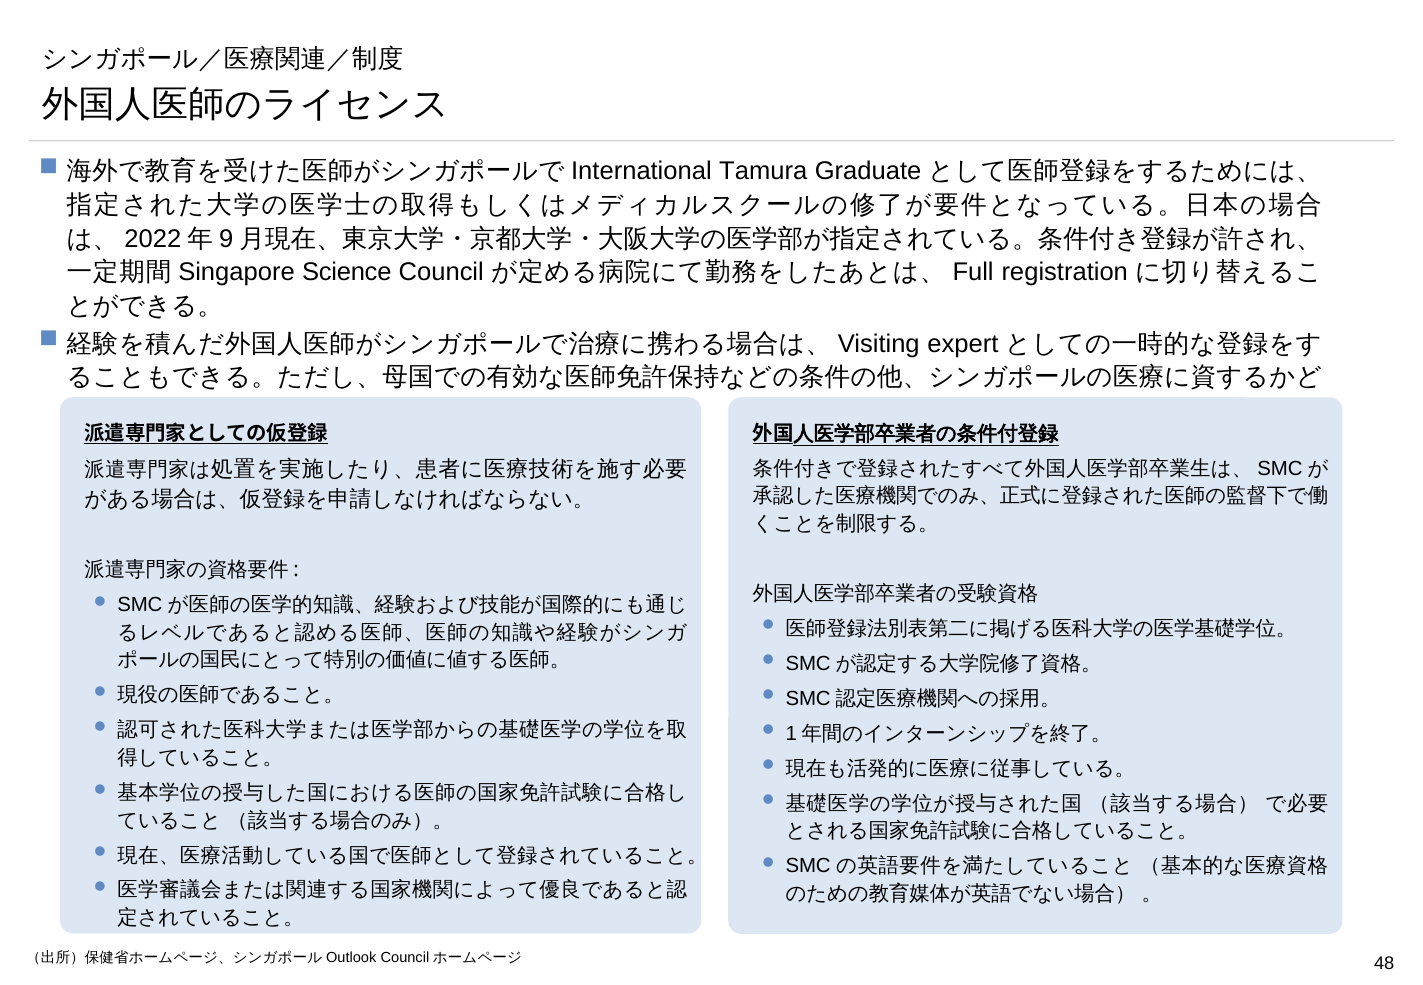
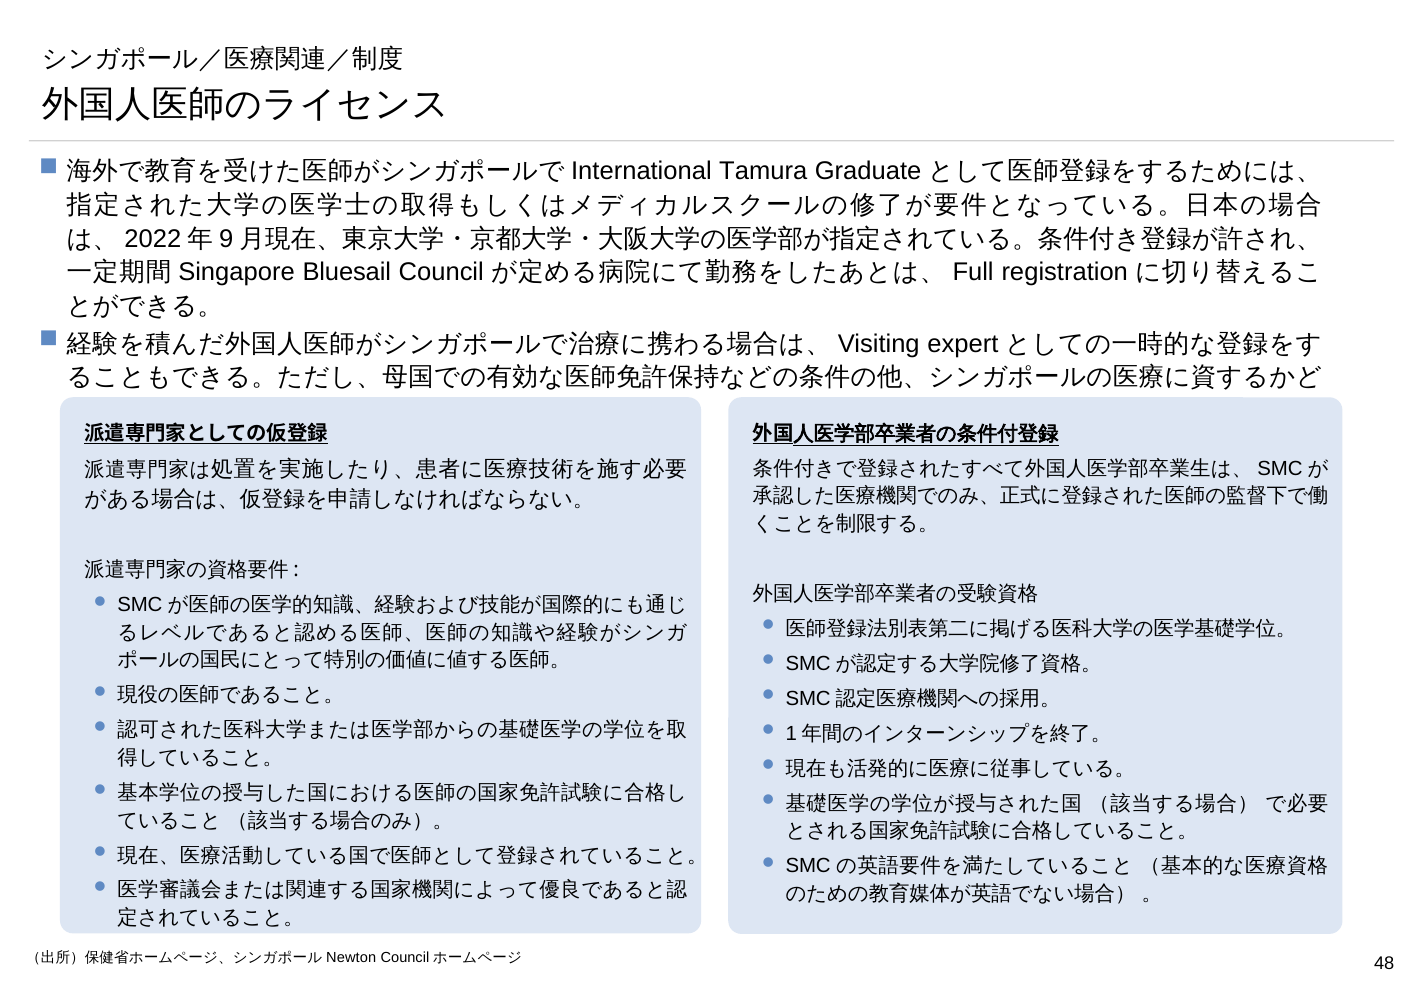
Science: Science -> Bluesail (347, 273)
Outlook: Outlook -> Newton (351, 957)
